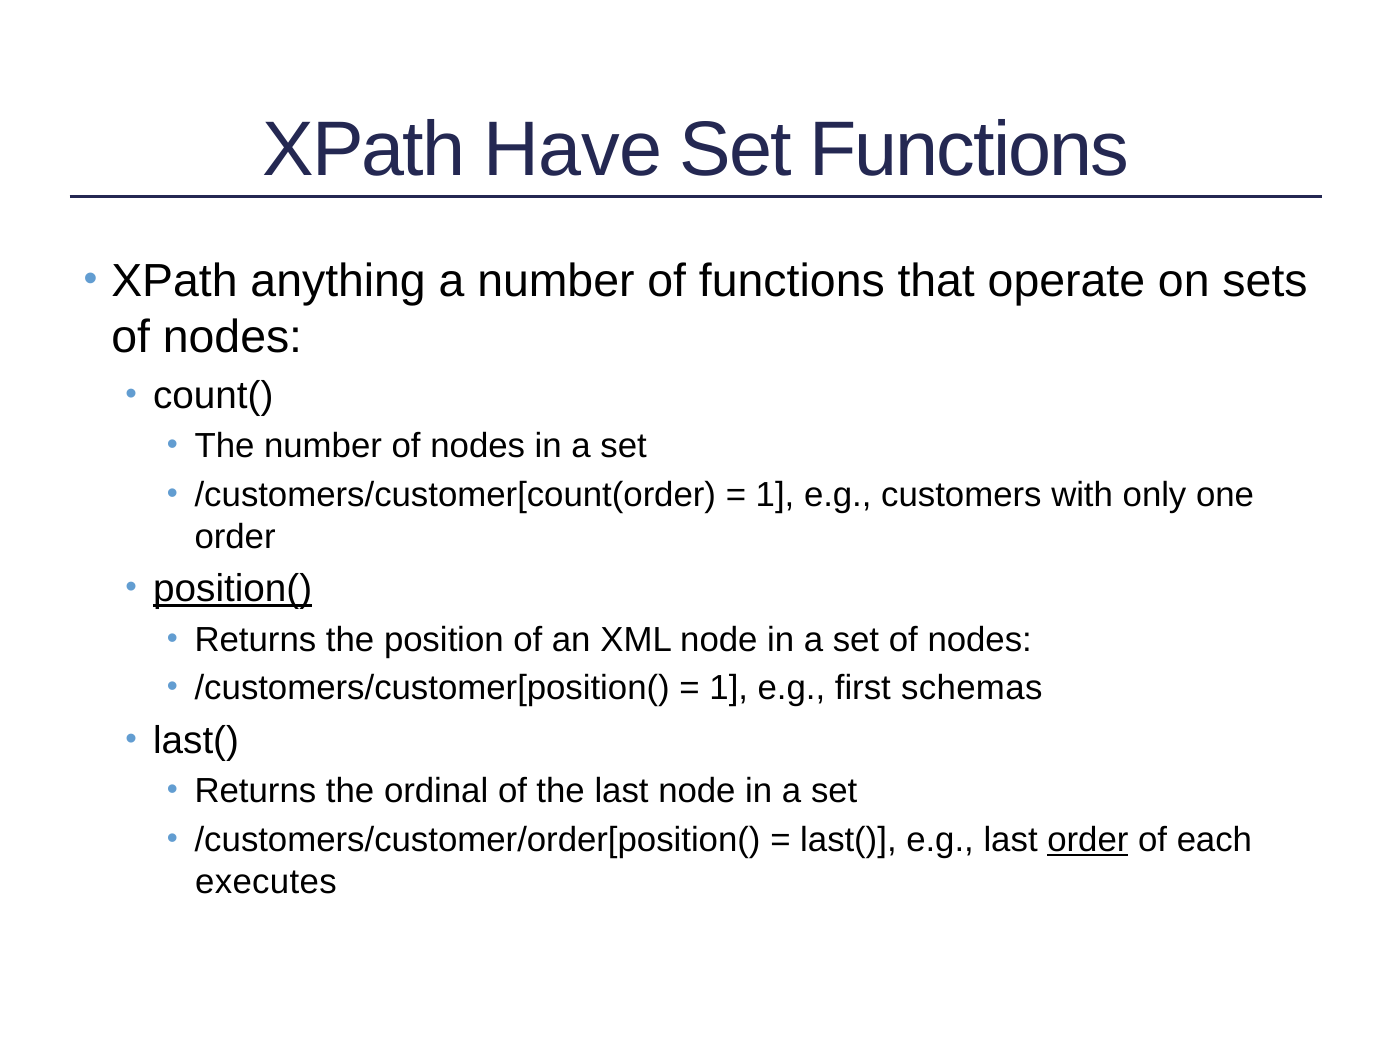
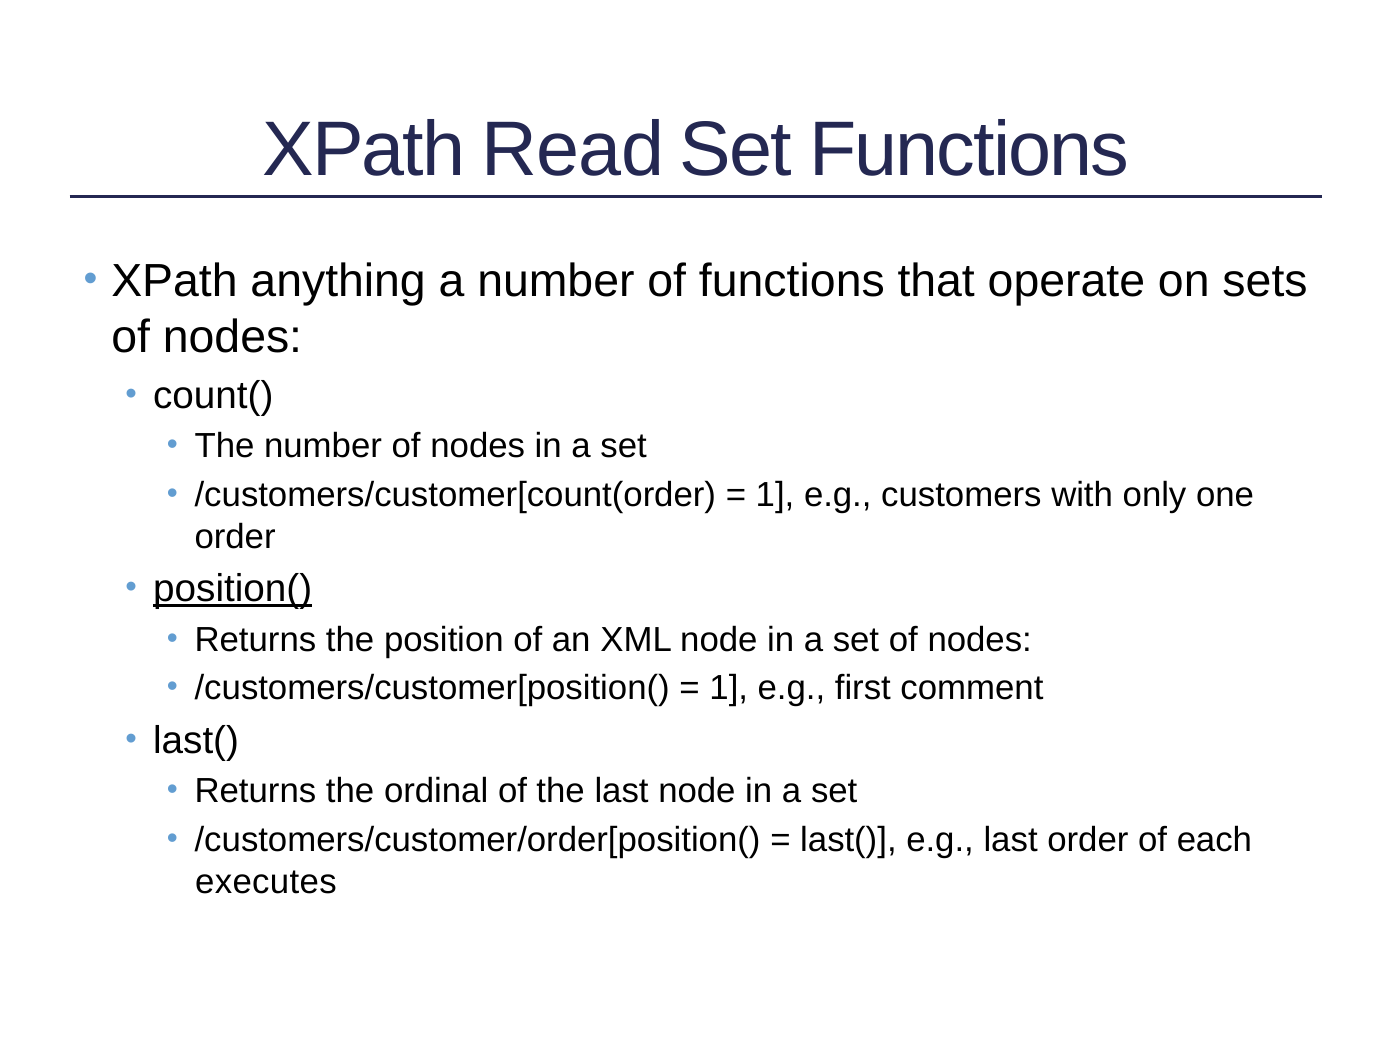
Have: Have -> Read (573, 150)
schemas: schemas -> comment (972, 688)
order underline: present -> none (1088, 840)
